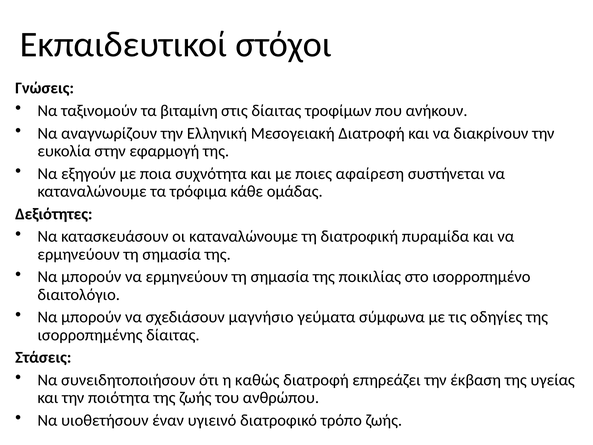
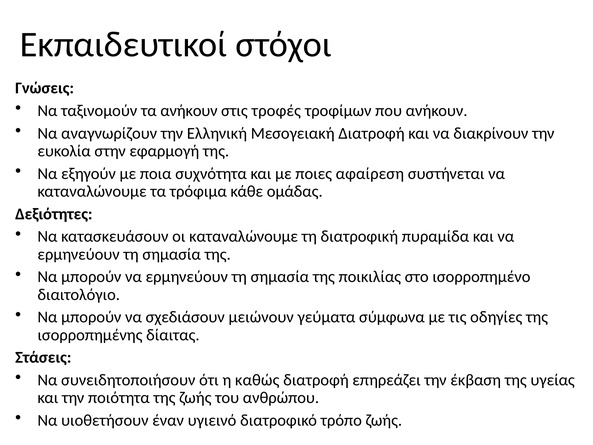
τα βιταμίνη: βιταμίνη -> ανήκουν (189, 111)
στις δίαιτας: δίαιτας -> τροφές (276, 111)
μαγνήσιο: μαγνήσιο -> μειώνουν (261, 317)
